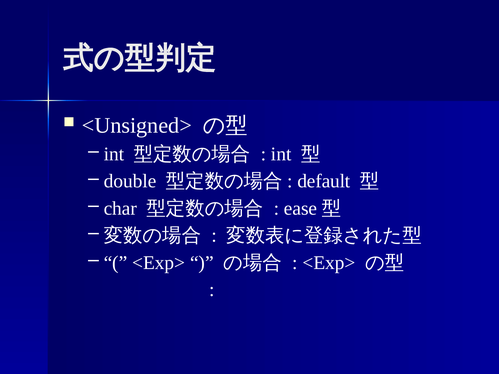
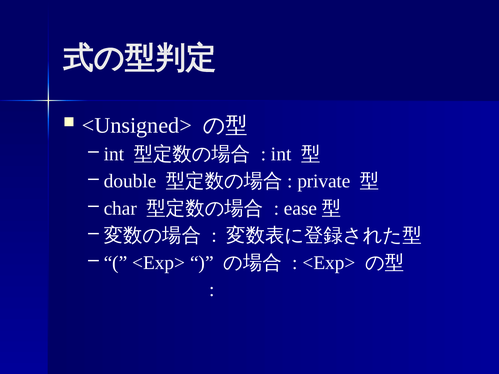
default: default -> private (324, 181)
